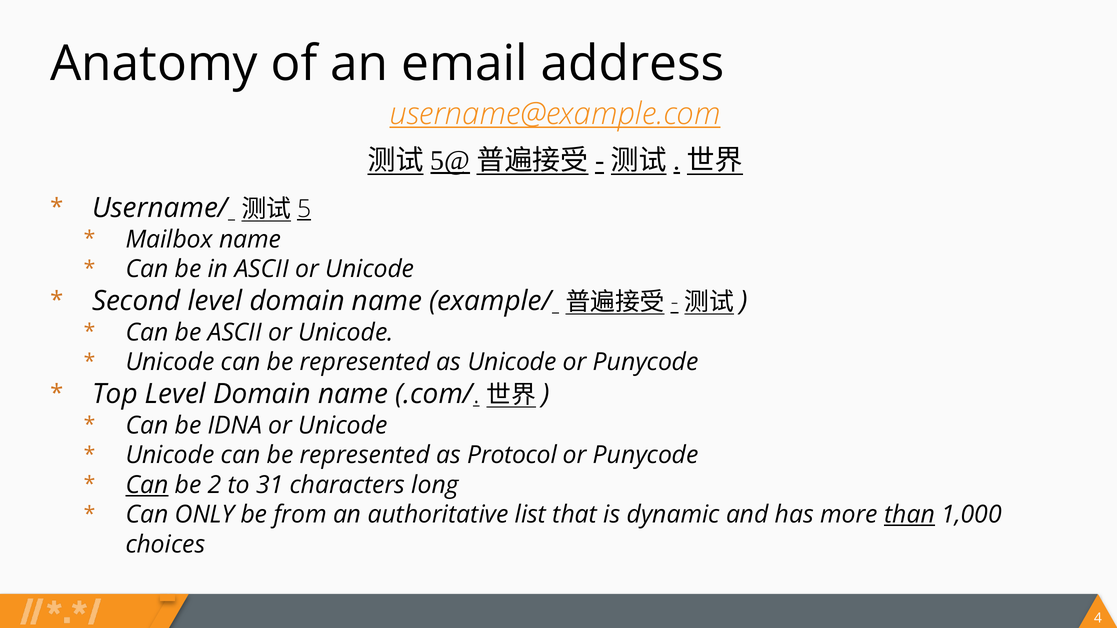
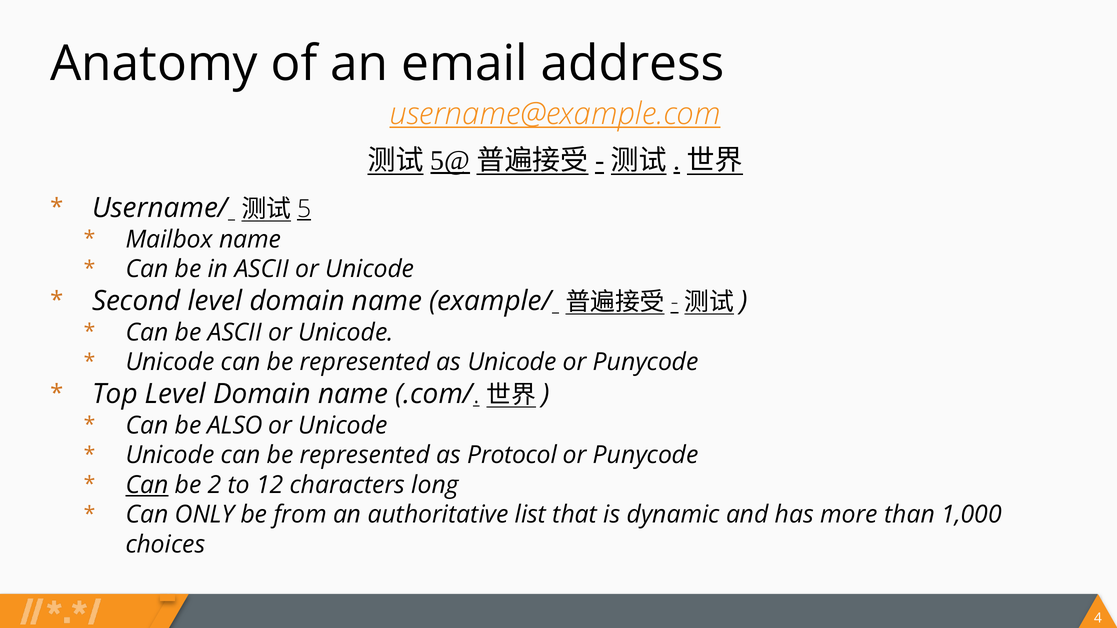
IDNA: IDNA -> ALSO (235, 426)
31: 31 -> 12 (270, 485)
than underline: present -> none (910, 515)
